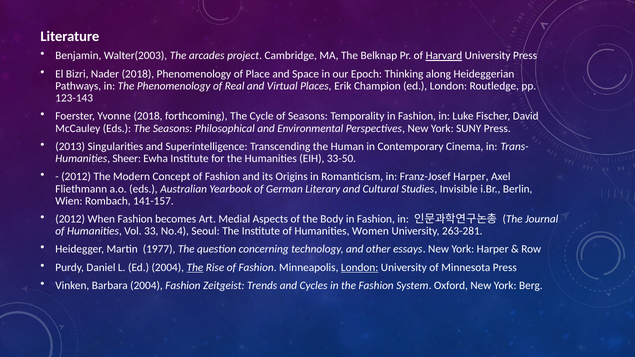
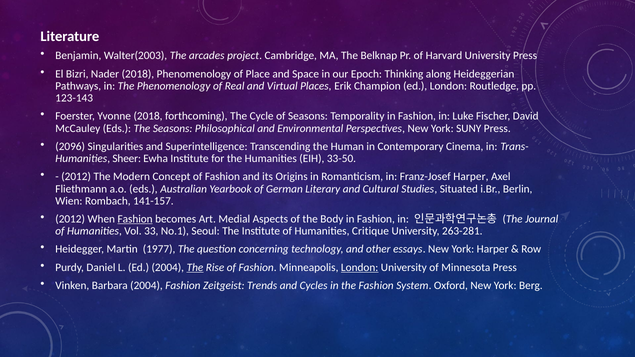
Harvard underline: present -> none (444, 56)
2013: 2013 -> 2096 (70, 147)
Invisible: Invisible -> Situated (459, 189)
Fashion underline: none -> present (135, 219)
No.4: No.4 -> No.1 (175, 231)
Women: Women -> Critique (370, 231)
